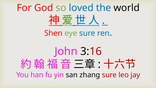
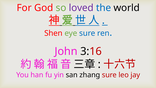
loved colour: blue -> purple (81, 8)
